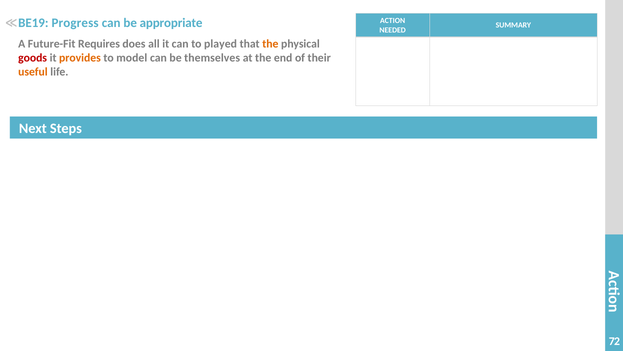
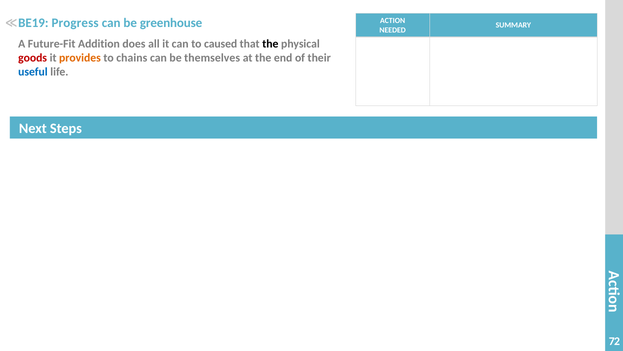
appropriate: appropriate -> greenhouse (171, 23)
Requires: Requires -> Addition (99, 44)
played: played -> caused (221, 44)
the colour: orange -> black (270, 44)
model: model -> chains (132, 58)
useful colour: orange -> blue (33, 72)
